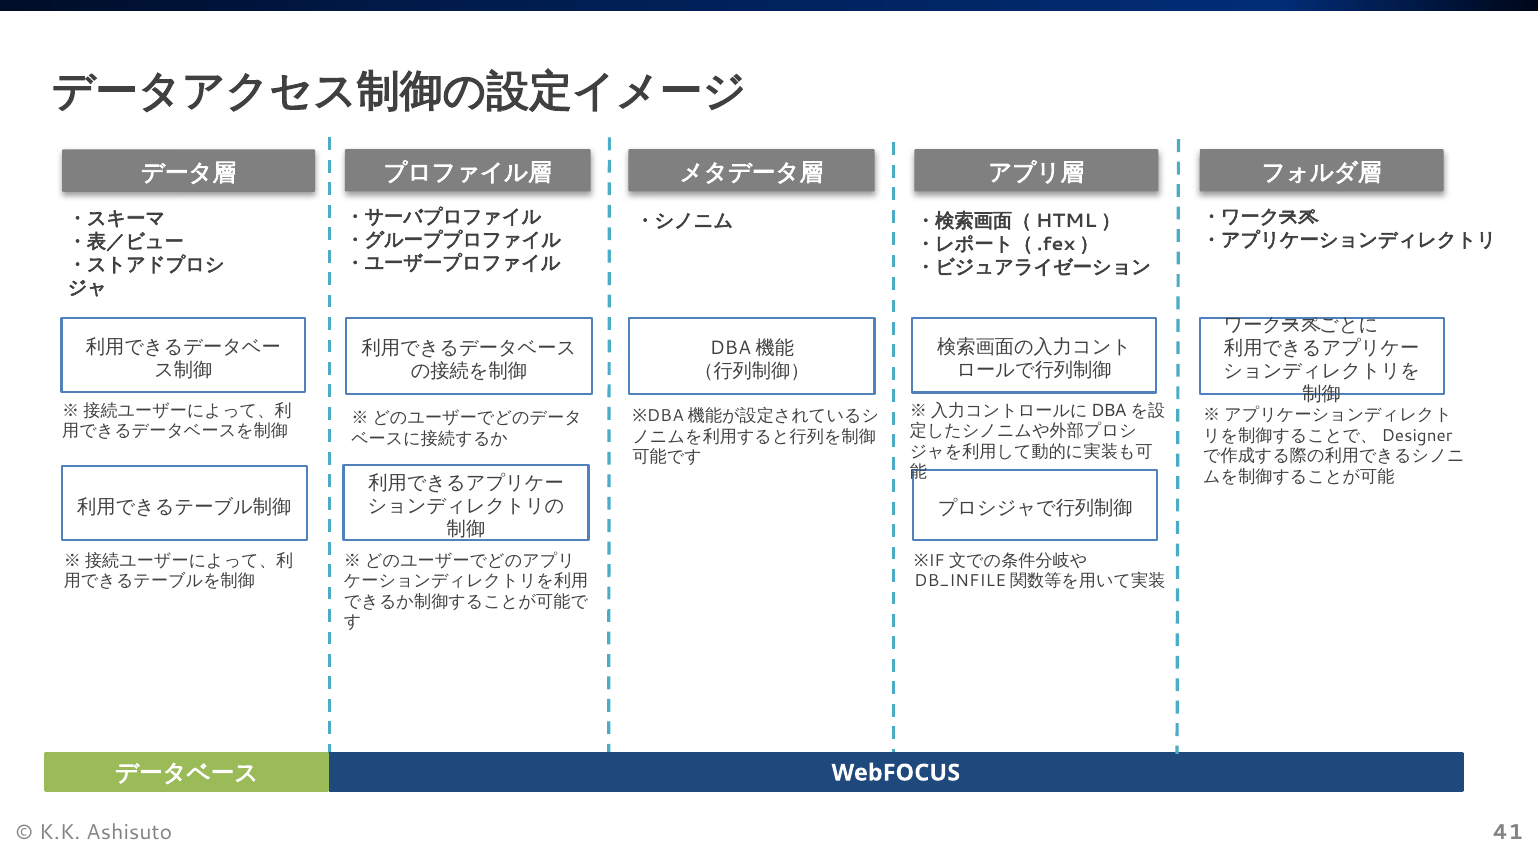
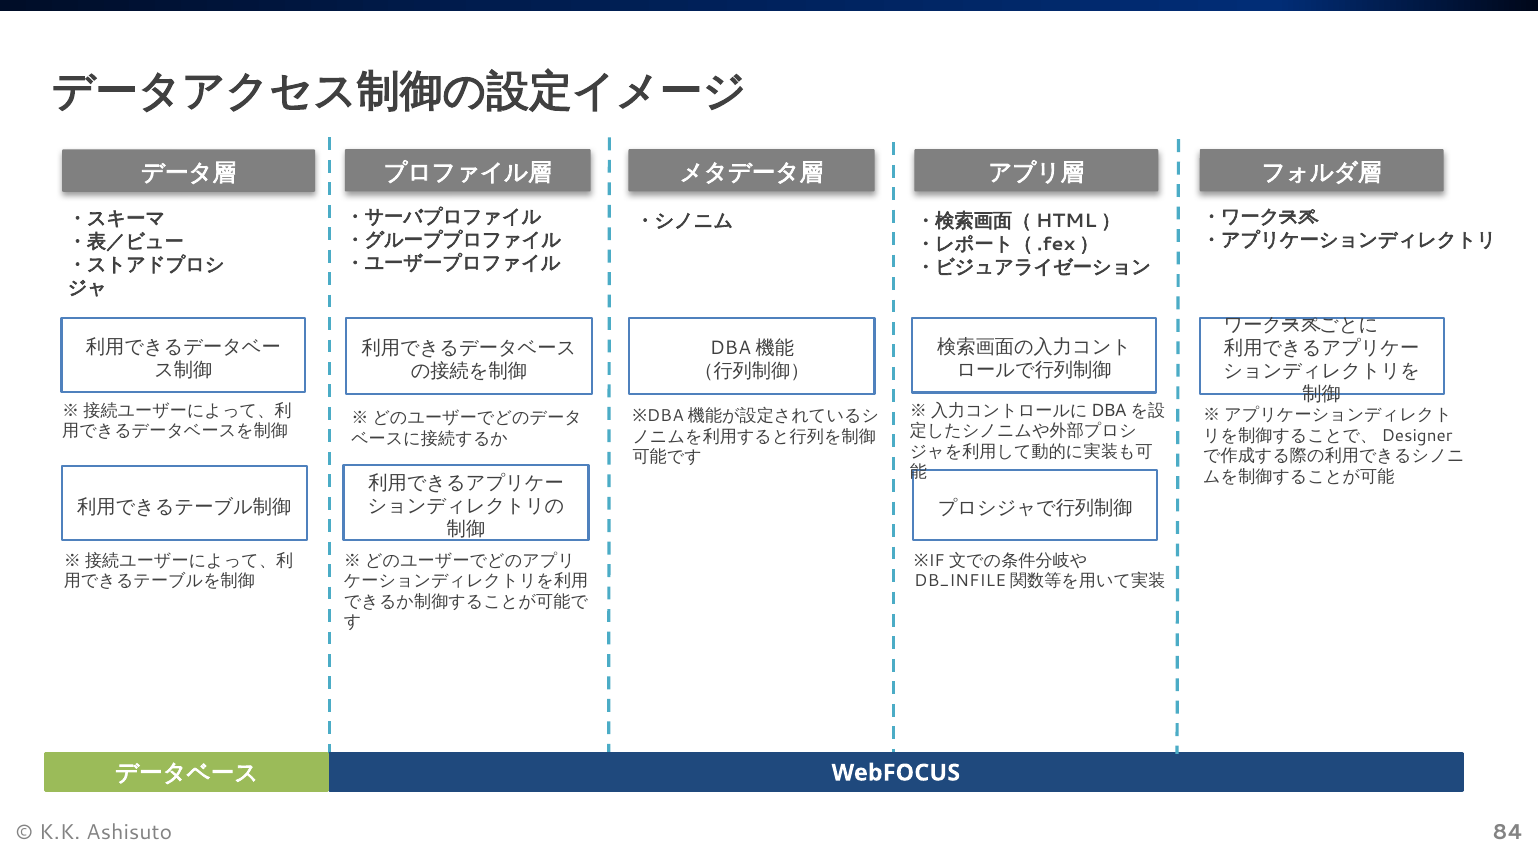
41: 41 -> 84 (1508, 832)
